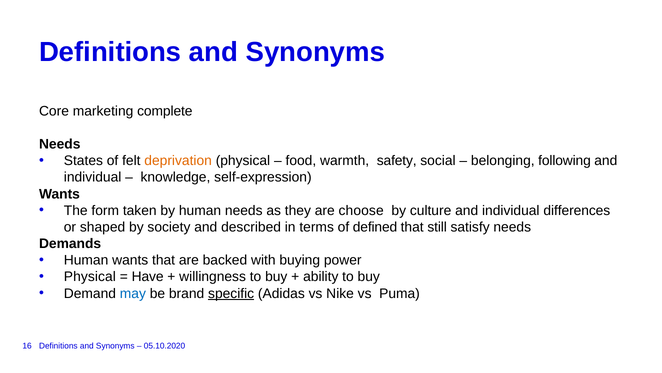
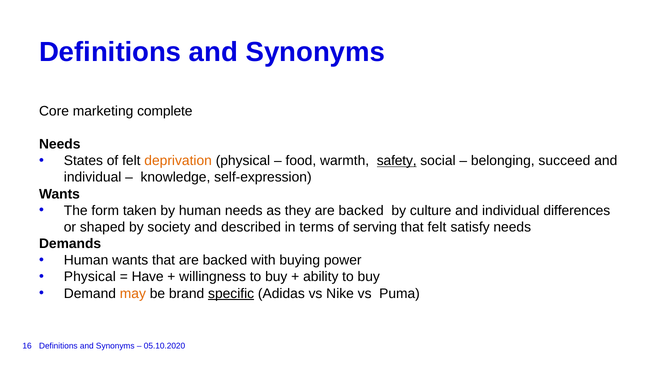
safety underline: none -> present (397, 161)
following: following -> succeed (564, 161)
they are choose: choose -> backed (361, 210)
defined: defined -> serving (375, 227)
that still: still -> felt (437, 227)
may colour: blue -> orange (133, 293)
